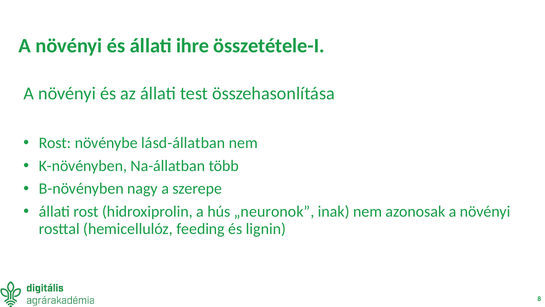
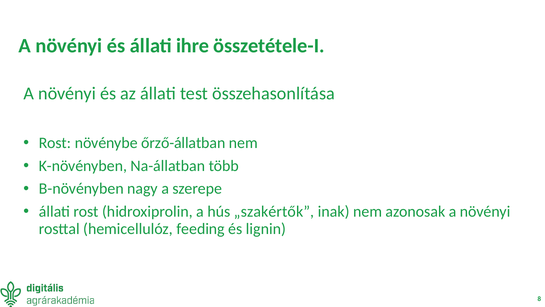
lásd-állatban: lásd-állatban -> őrző-állatban (183, 143)
„neuronok: „neuronok -> „szakértők (274, 211)
